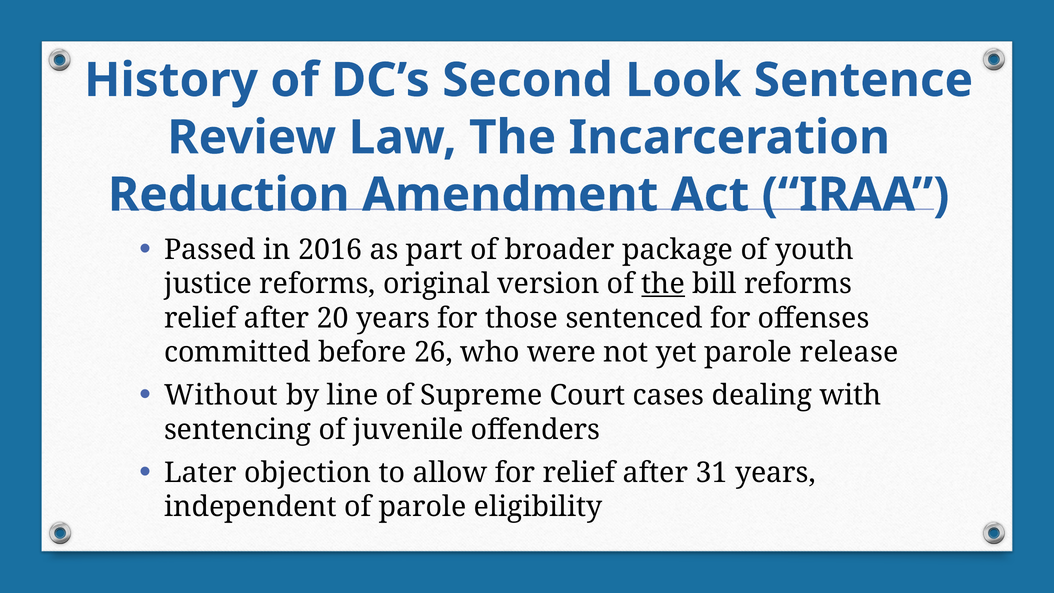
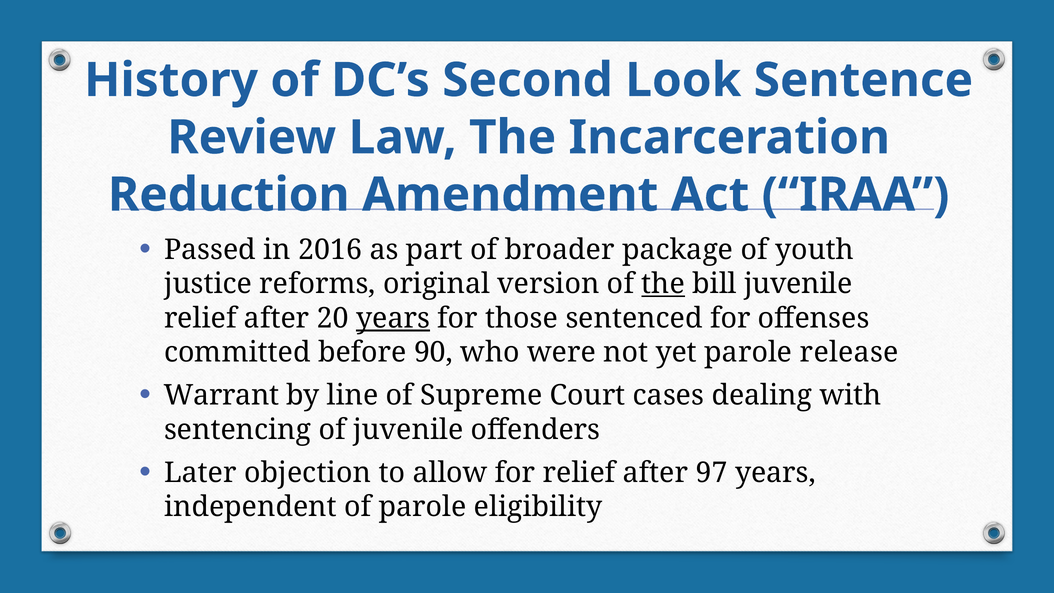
bill reforms: reforms -> juvenile (798, 284)
years underline: none -> present (393, 318)
26: 26 -> 90 (434, 352)
Without: Without -> Warrant (222, 395)
31: 31 -> 97 (712, 473)
